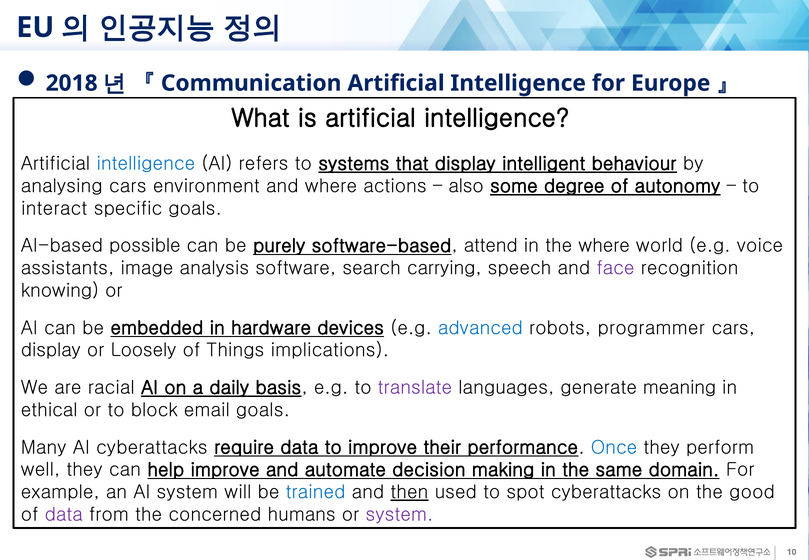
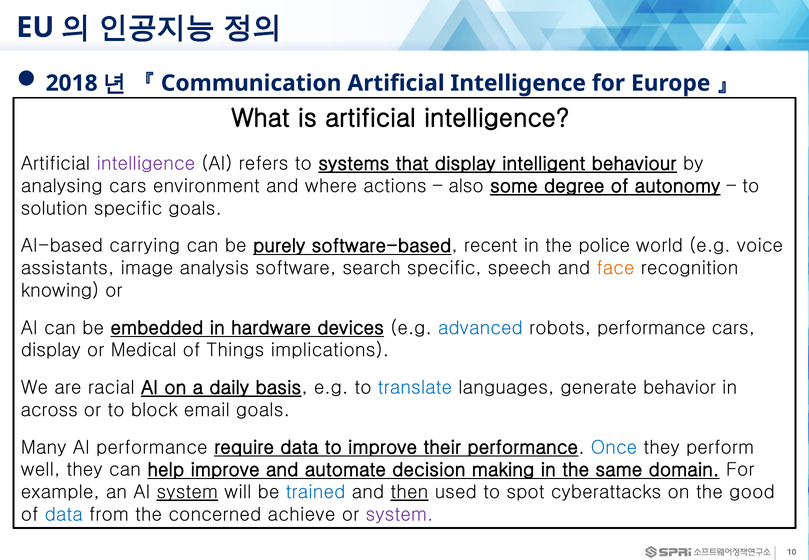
intelligence colour: blue -> purple (146, 164)
interact: interact -> solution (54, 208)
possible: possible -> carrying (145, 246)
attend: attend -> recent (491, 246)
the where: where -> police (604, 246)
search carrying: carrying -> specific (444, 268)
face colour: purple -> orange (615, 268)
robots programmer: programmer -> performance (651, 328)
Loosely: Loosely -> Medical (144, 350)
translate colour: purple -> blue (415, 388)
meaning: meaning -> behavior (680, 388)
ethical: ethical -> across (49, 410)
AI cyberattacks: cyberattacks -> performance (152, 447)
system underline: none -> present (187, 492)
data colour: purple -> blue (64, 515)
humans: humans -> achieve (302, 515)
